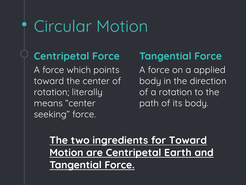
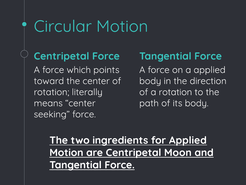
for Toward: Toward -> Applied (188, 140)
Earth: Earth -> Moon (178, 152)
